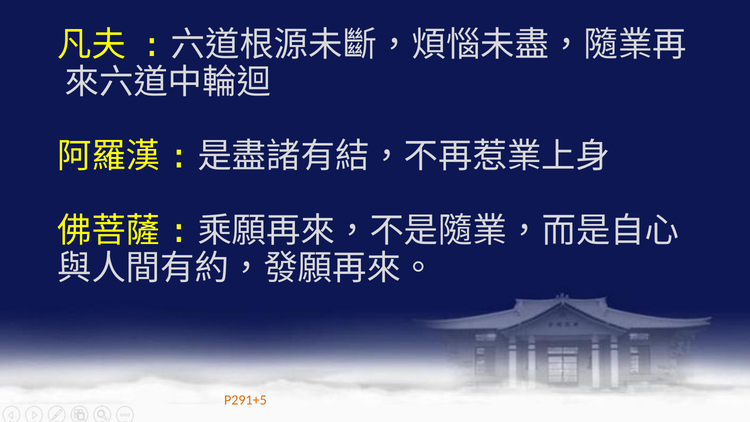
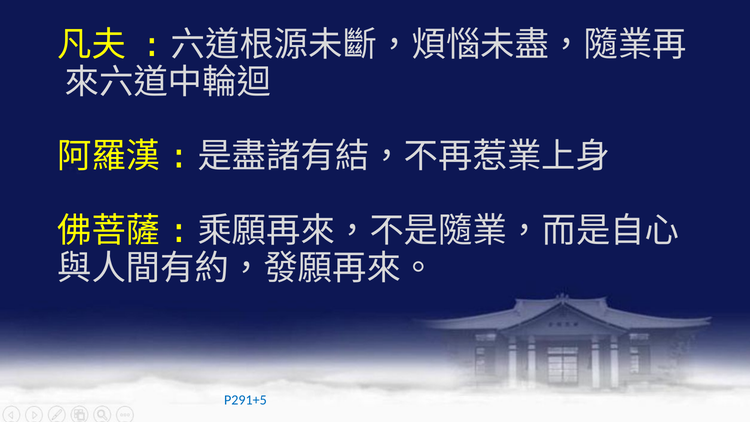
P291+5 colour: orange -> blue (245, 400)
